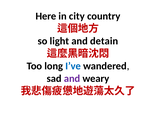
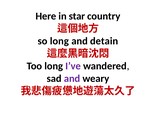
city: city -> star (77, 16)
so light: light -> long (59, 41)
I’ve colour: blue -> purple (73, 66)
